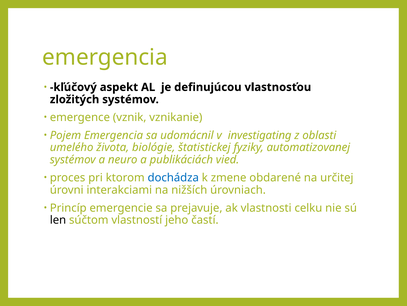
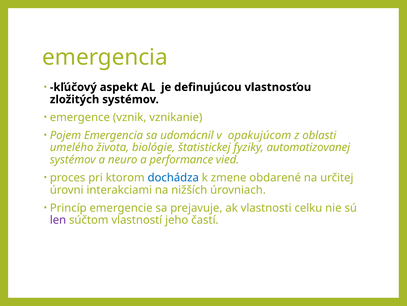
investigating: investigating -> opakujúcom (260, 135)
publikáciách: publikáciách -> performance (181, 159)
len colour: black -> purple (58, 220)
